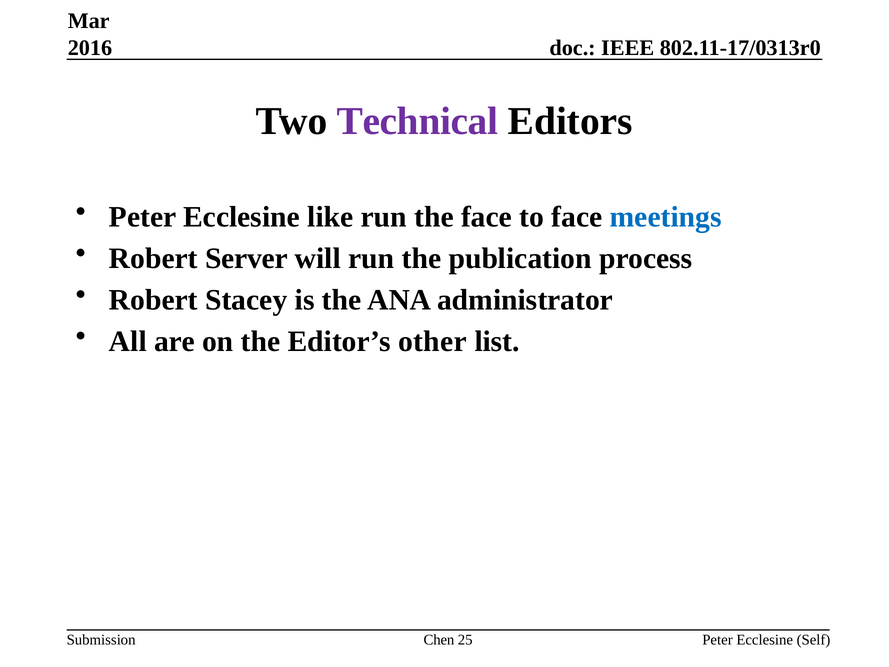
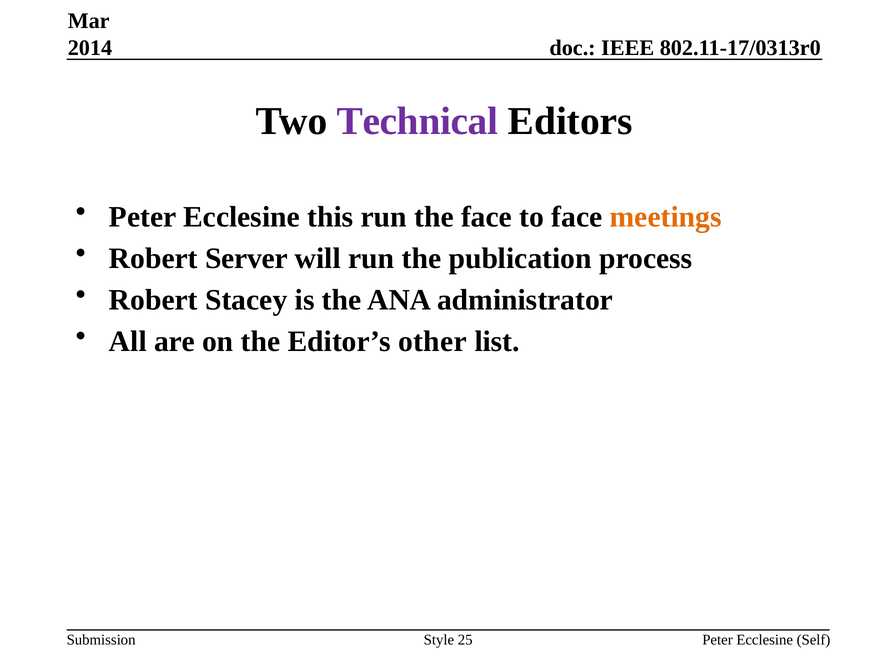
2016: 2016 -> 2014 (90, 48)
like: like -> this (330, 217)
meetings colour: blue -> orange (666, 217)
Chen: Chen -> Style (439, 639)
